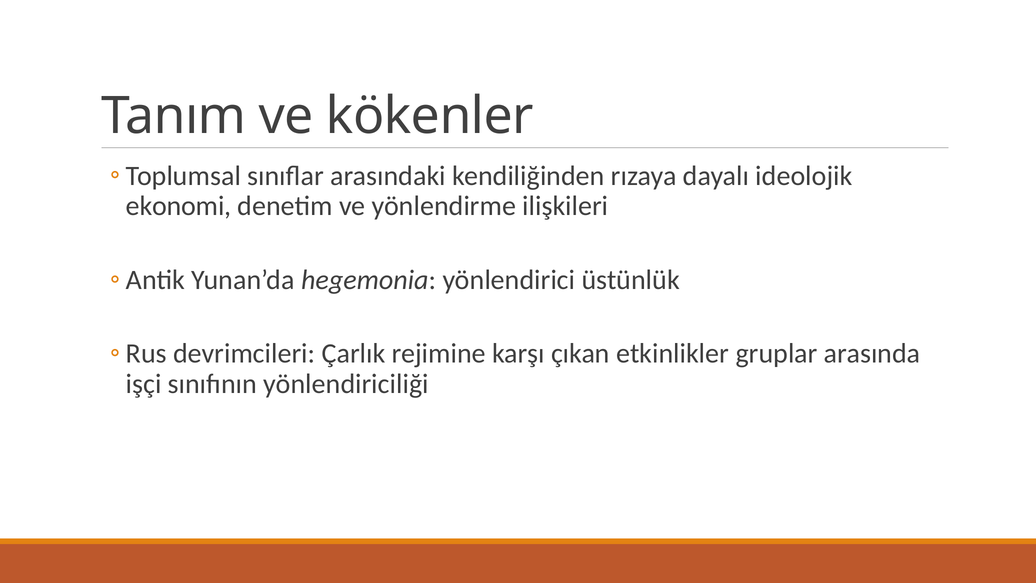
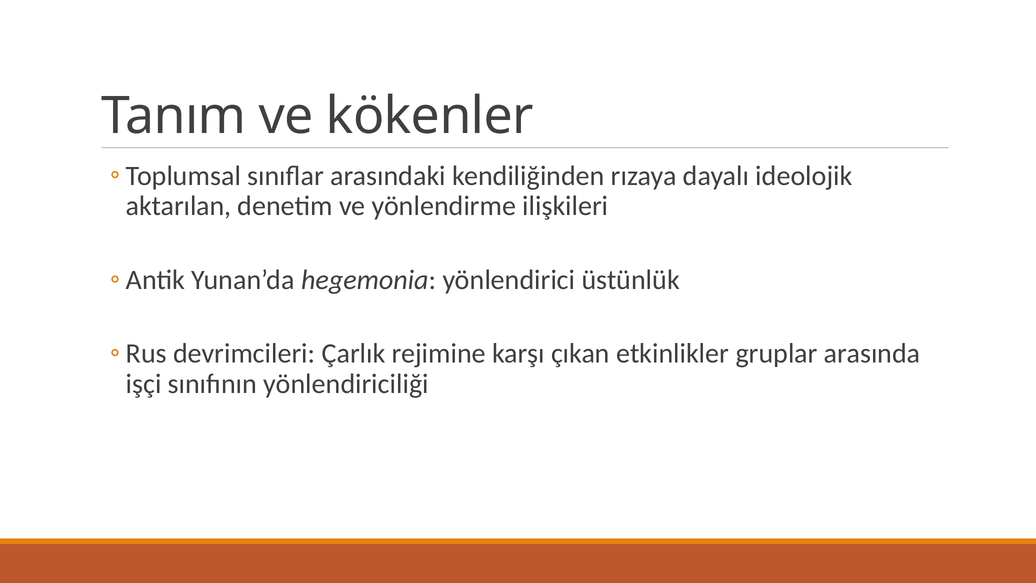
ekonomi: ekonomi -> aktarılan (179, 206)
